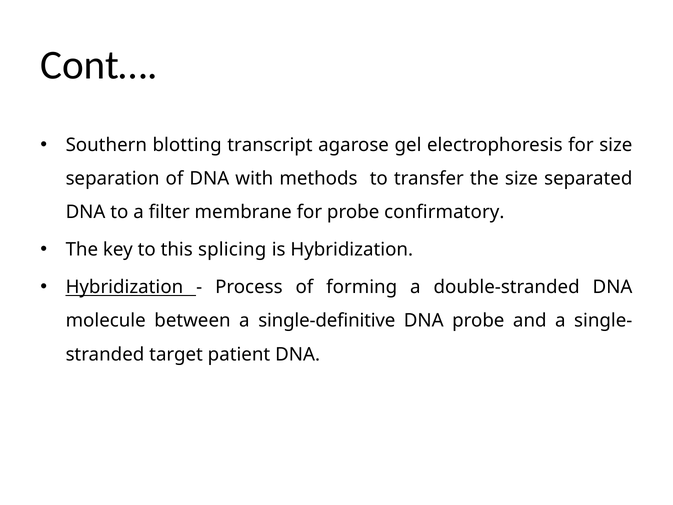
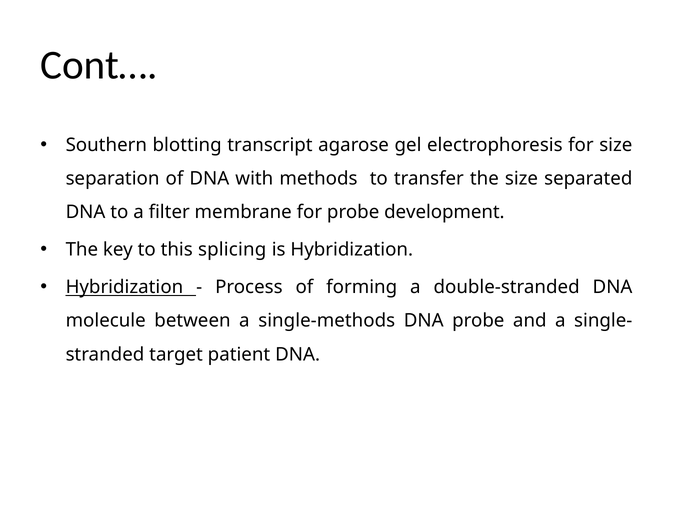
confirmatory: confirmatory -> development (444, 212)
single-definitive: single-definitive -> single-methods (327, 321)
